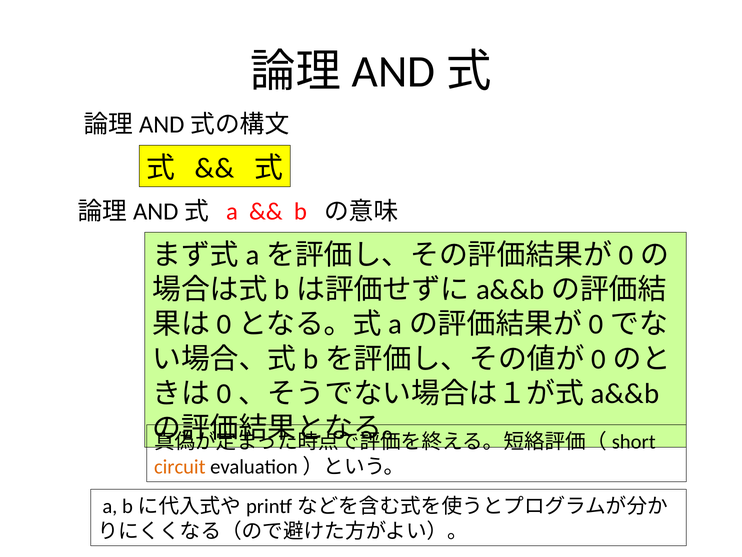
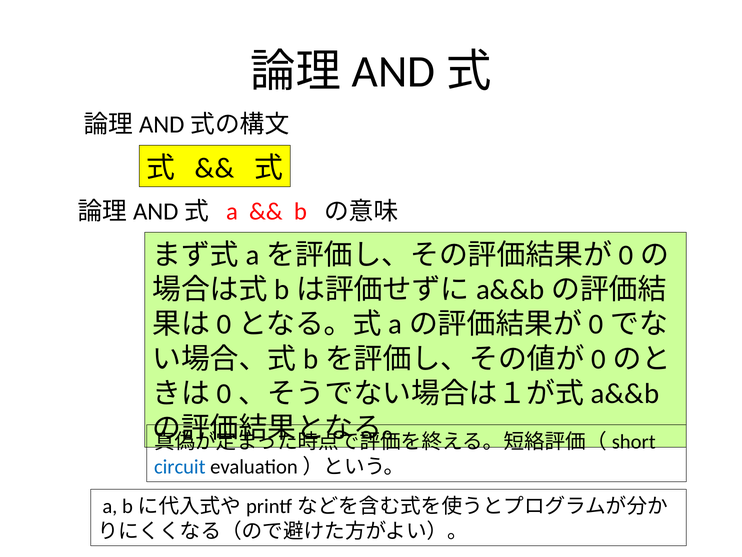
circuit colour: orange -> blue (180, 467)
